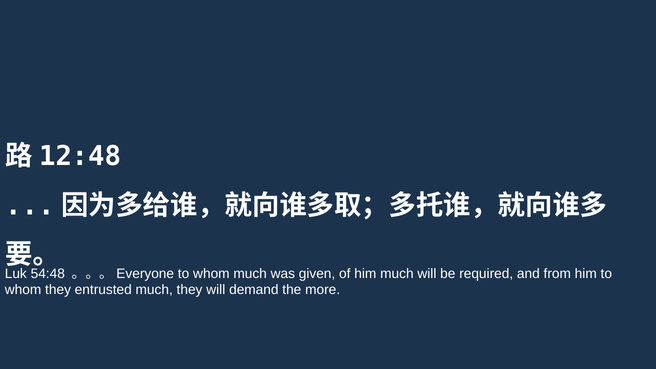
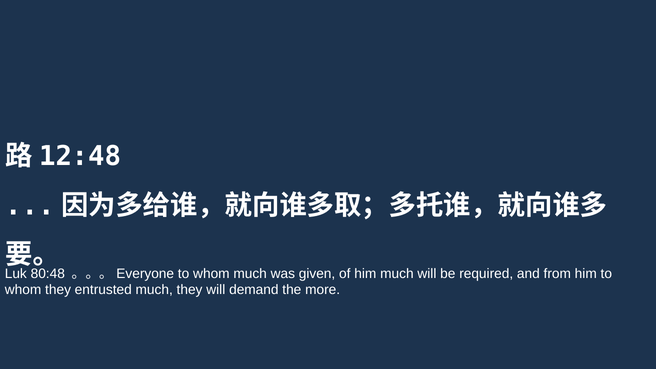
54:48: 54:48 -> 80:48 (48, 274)
